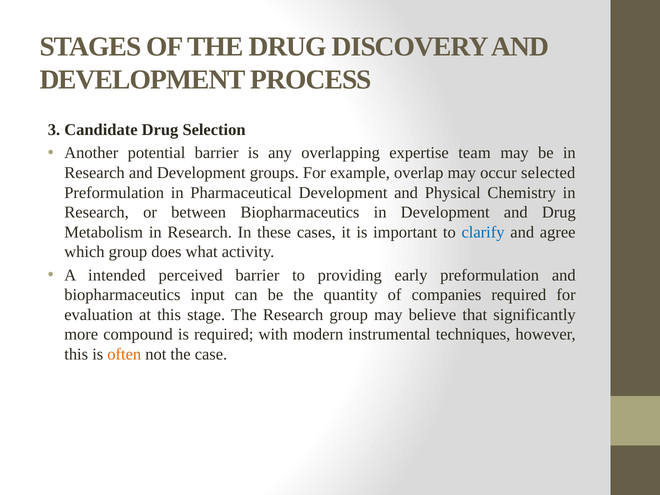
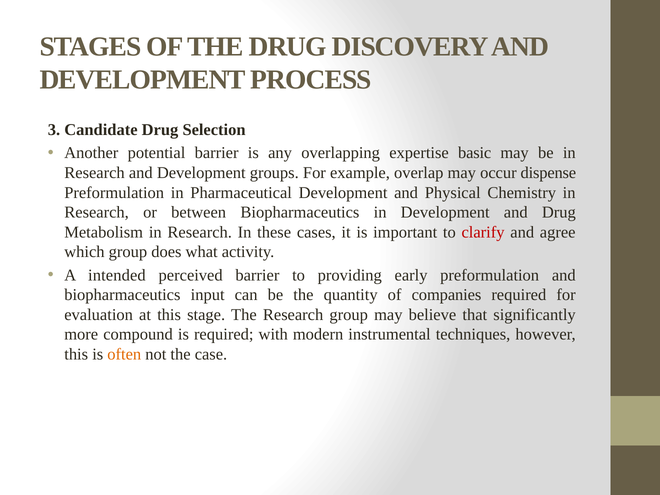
team: team -> basic (475, 153)
selected: selected -> dispense (548, 173)
clarify colour: blue -> red (483, 232)
